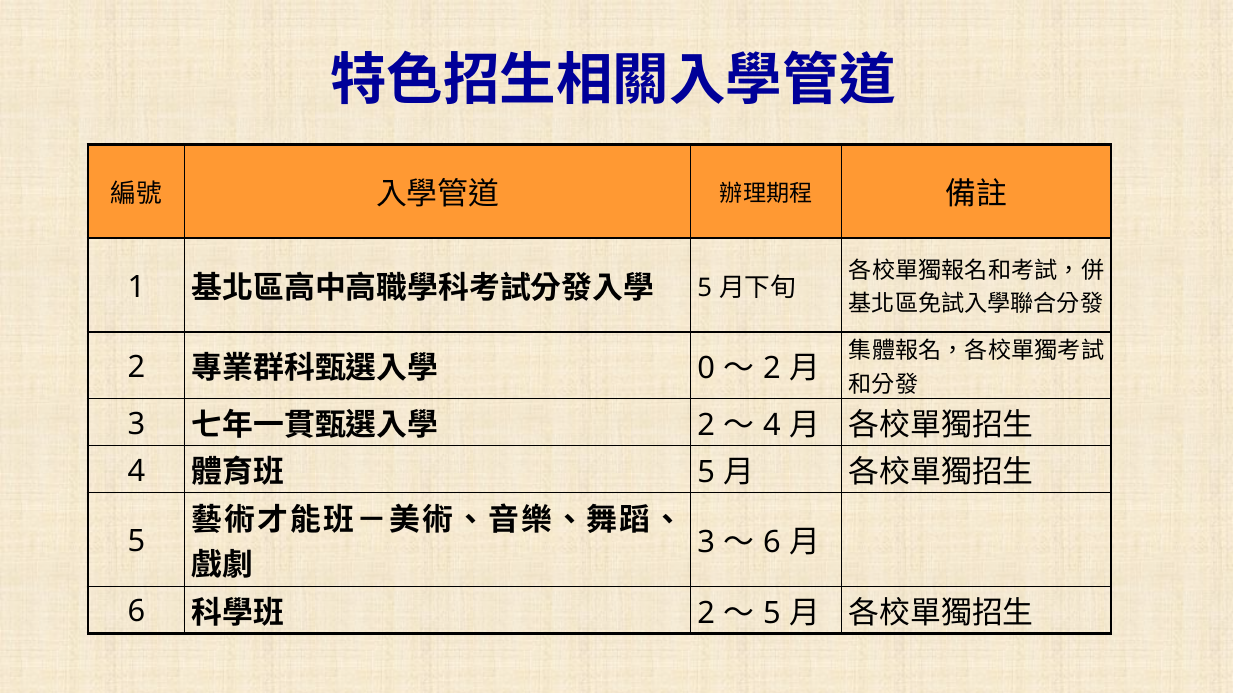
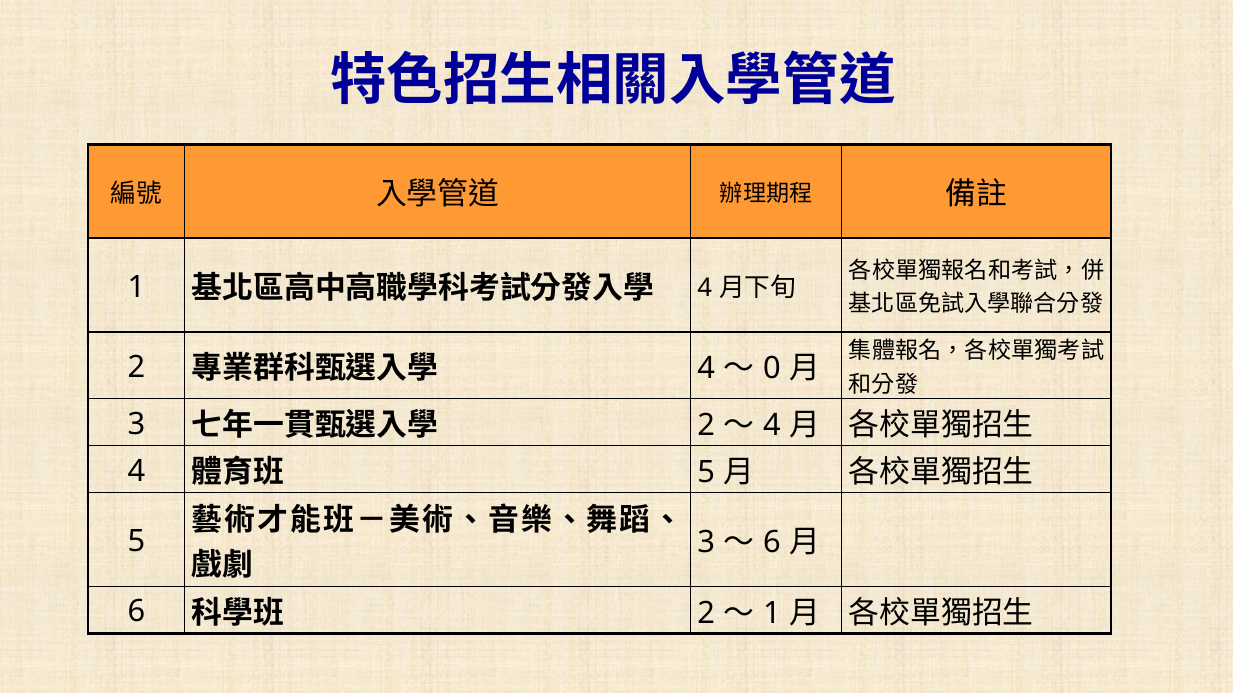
5: 5 -> 4 (705, 288)
0: 0 -> 4 (706, 369)
2: 2 -> 0 (772, 369)
5: 5 -> 1 (772, 614)
